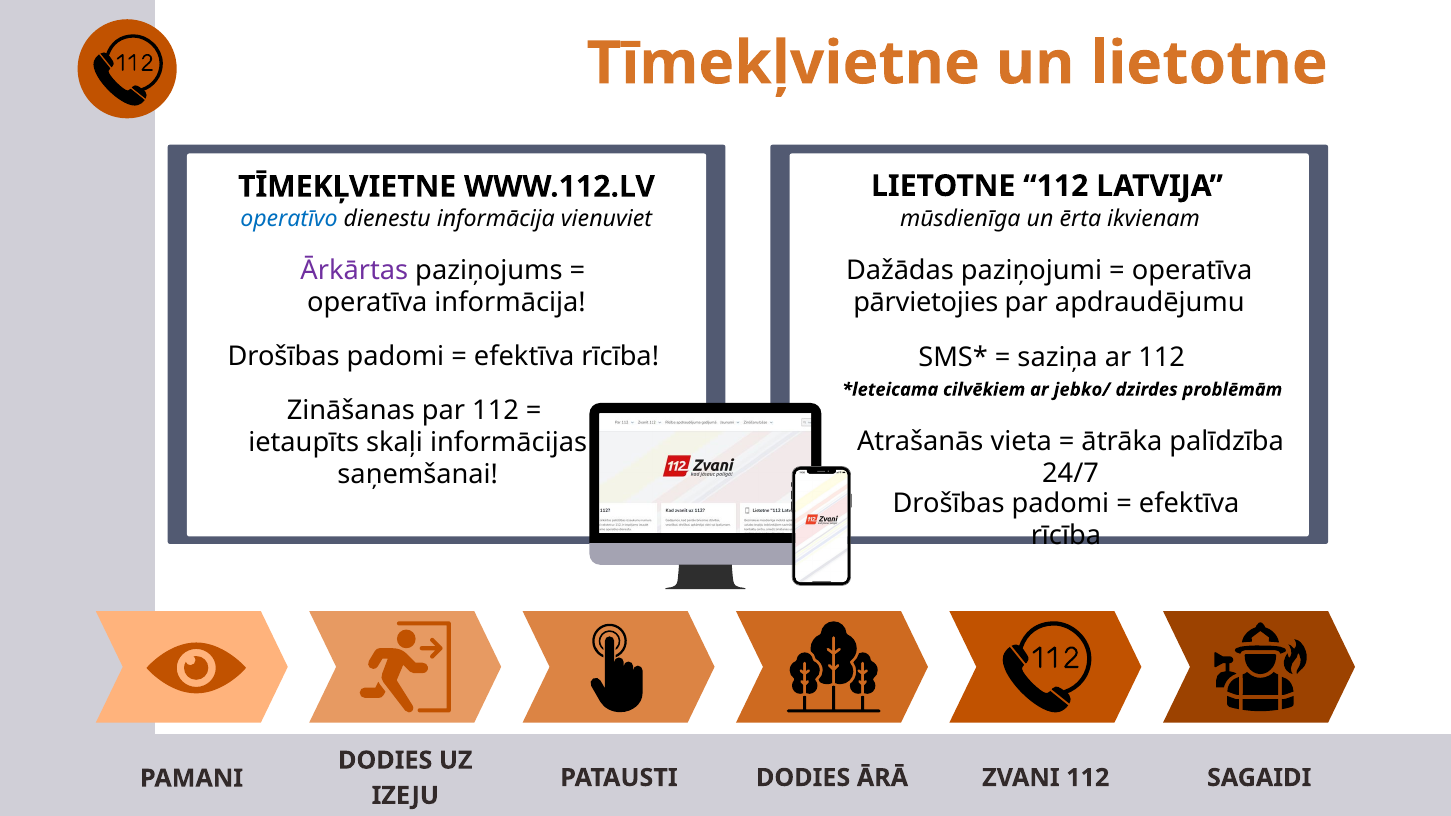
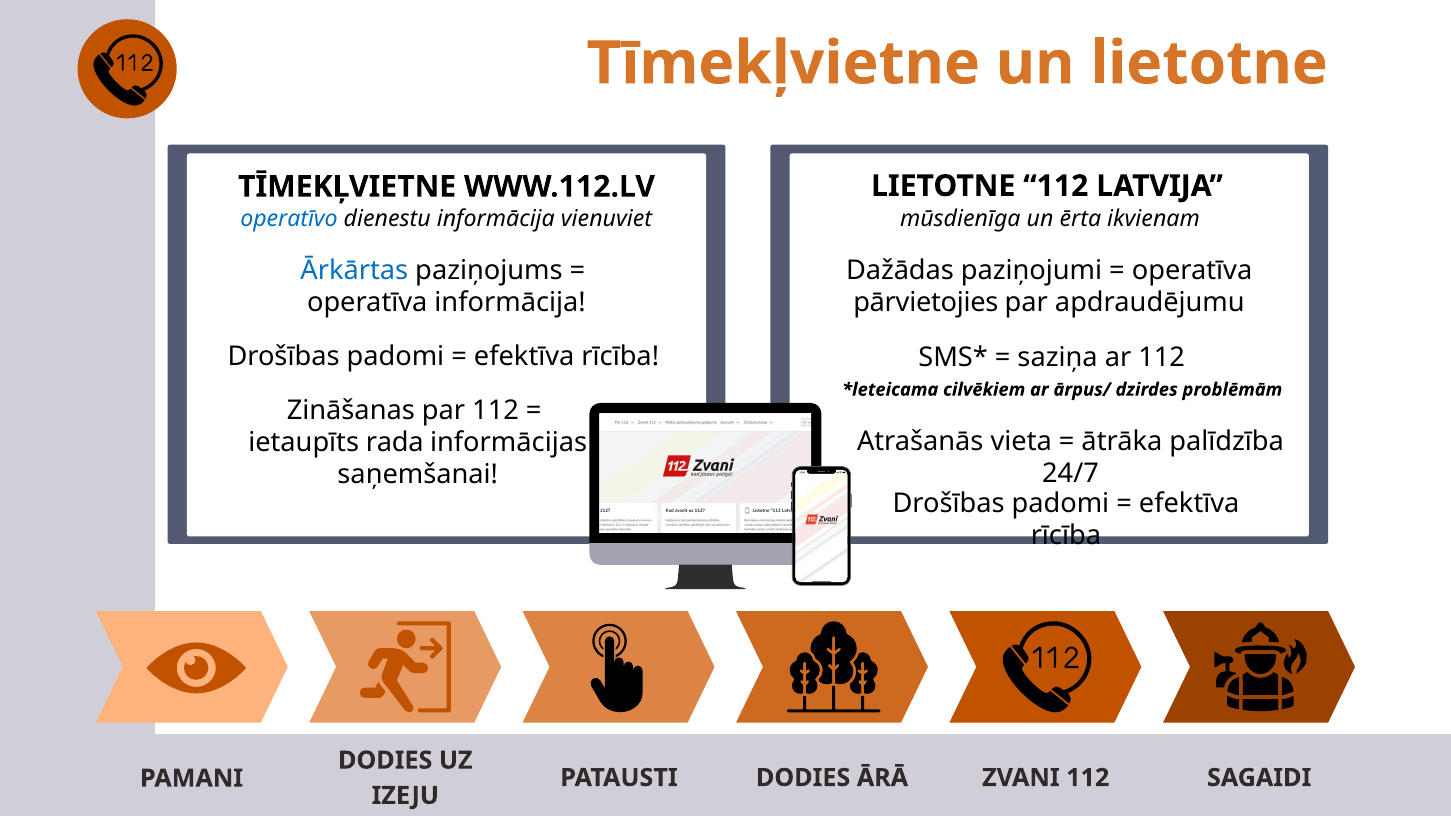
Ārkārtas colour: purple -> blue (354, 271)
jebko/: jebko/ -> ārpus/ (1082, 390)
skaļi: skaļi -> rada (395, 442)
